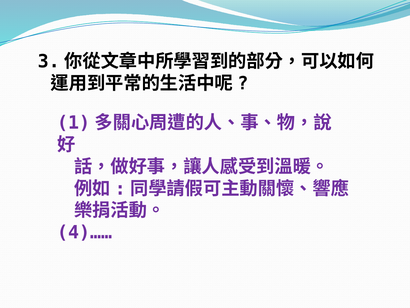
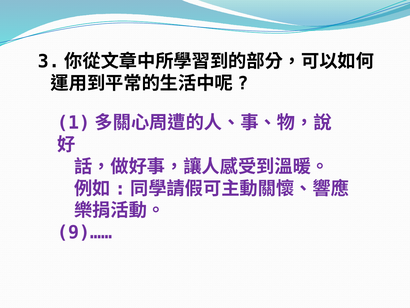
4)……: 4)…… -> 9)…… (85, 232)
